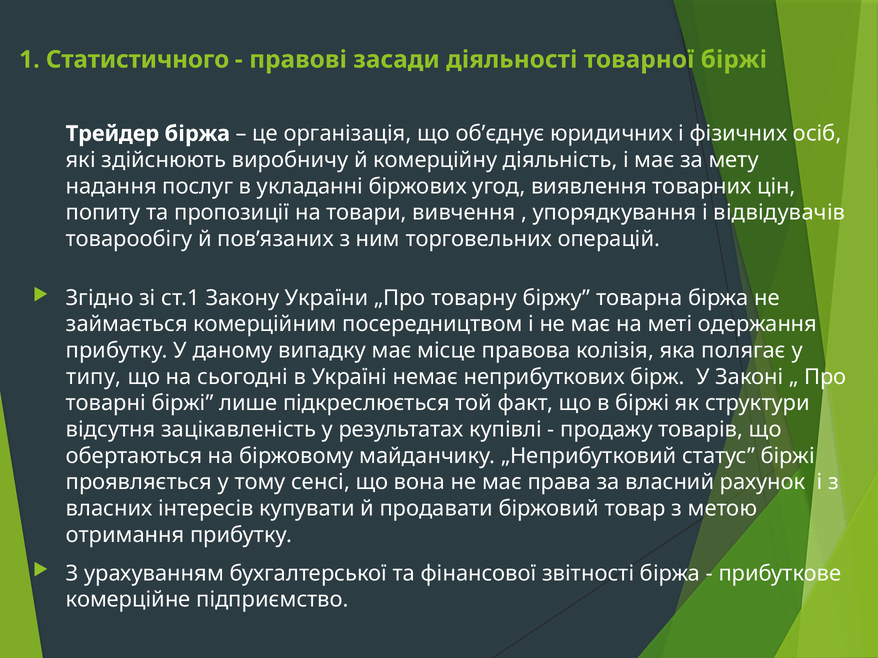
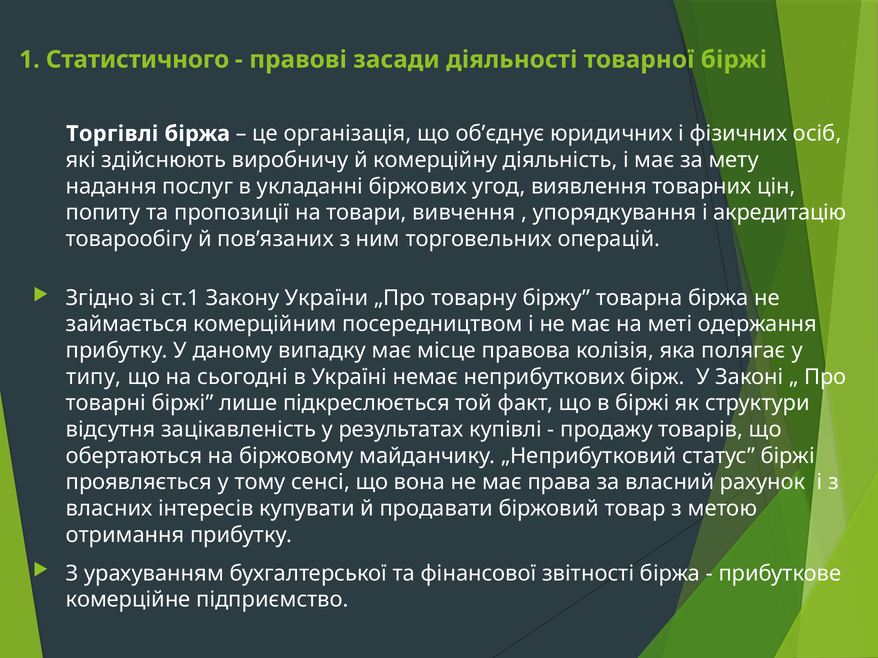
Трейдер: Трейдер -> Торгівлі (112, 134)
відвідувачів: відвідувачів -> акредитацію (780, 213)
